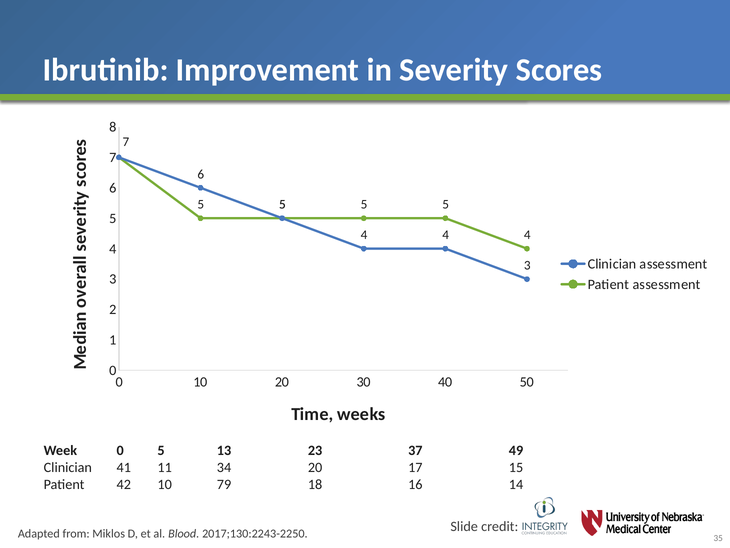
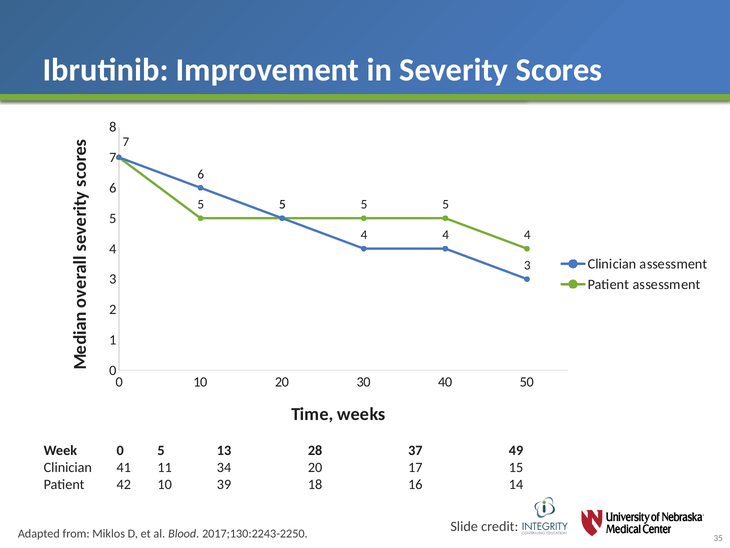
23: 23 -> 28 (315, 450)
79: 79 -> 39 (224, 484)
